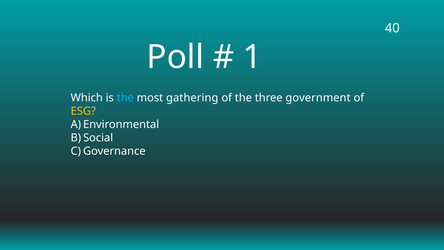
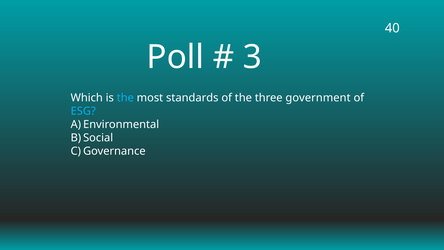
1: 1 -> 3 (252, 57)
gathering: gathering -> standards (192, 98)
ESG colour: yellow -> light blue (83, 111)
